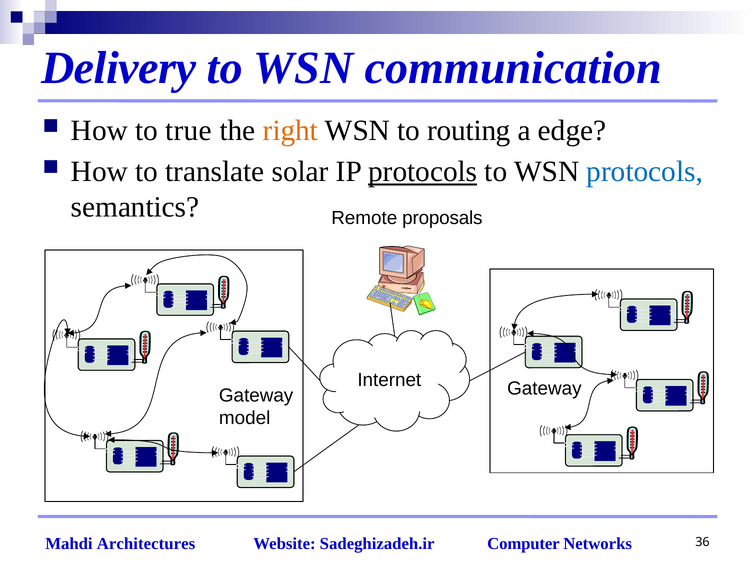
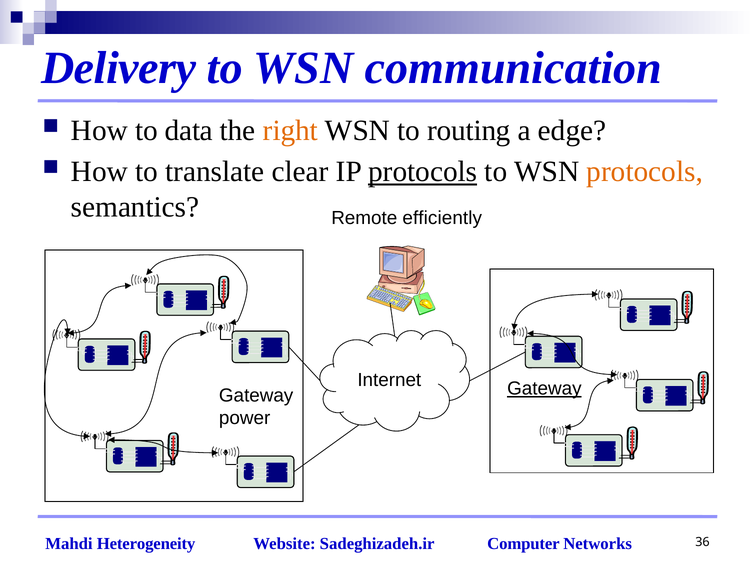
true: true -> data (189, 130)
solar: solar -> clear (300, 172)
protocols colour: blue -> orange (645, 172)
proposals: proposals -> efficiently (442, 218)
Gateway underline: none -> present (544, 388)
model: model -> power (245, 418)
Architectures: Architectures -> Heterogeneity (146, 543)
